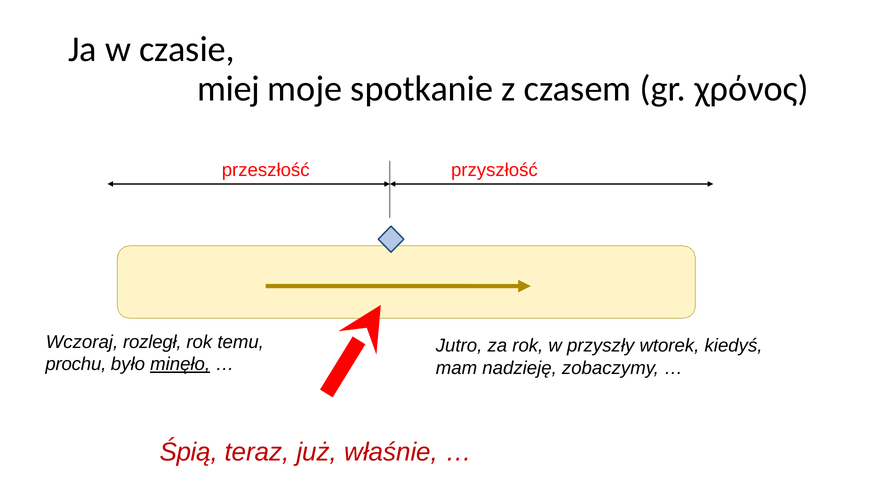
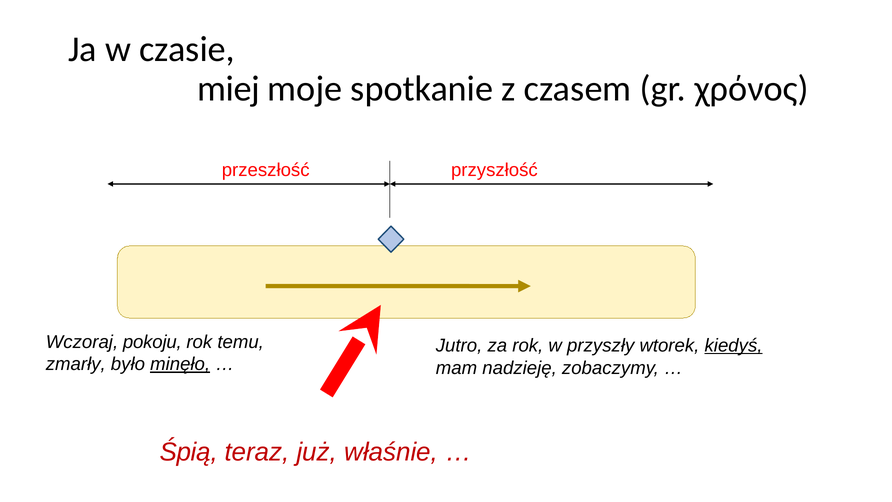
rozległ: rozległ -> pokoju (152, 342)
kiedyś underline: none -> present (734, 345)
prochu: prochu -> zmarły (76, 364)
